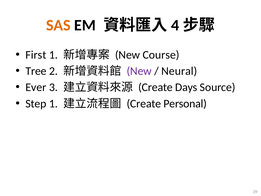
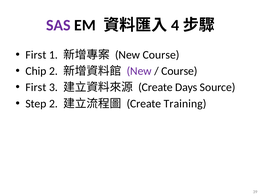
SAS colour: orange -> purple (58, 25)
Tree: Tree -> Chip (36, 71)
Neural: Neural -> Course (179, 71)
Ever: Ever -> First (36, 87)
Step 1: 1 -> 2 (53, 103)
Personal: Personal -> Training (185, 103)
